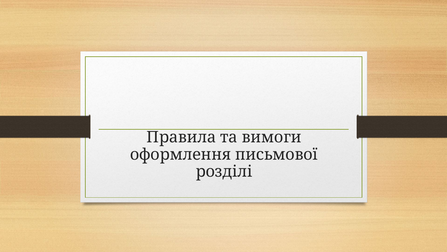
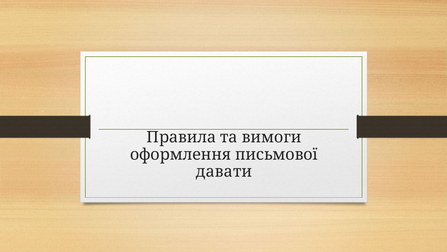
розділі: розділі -> давати (224, 171)
